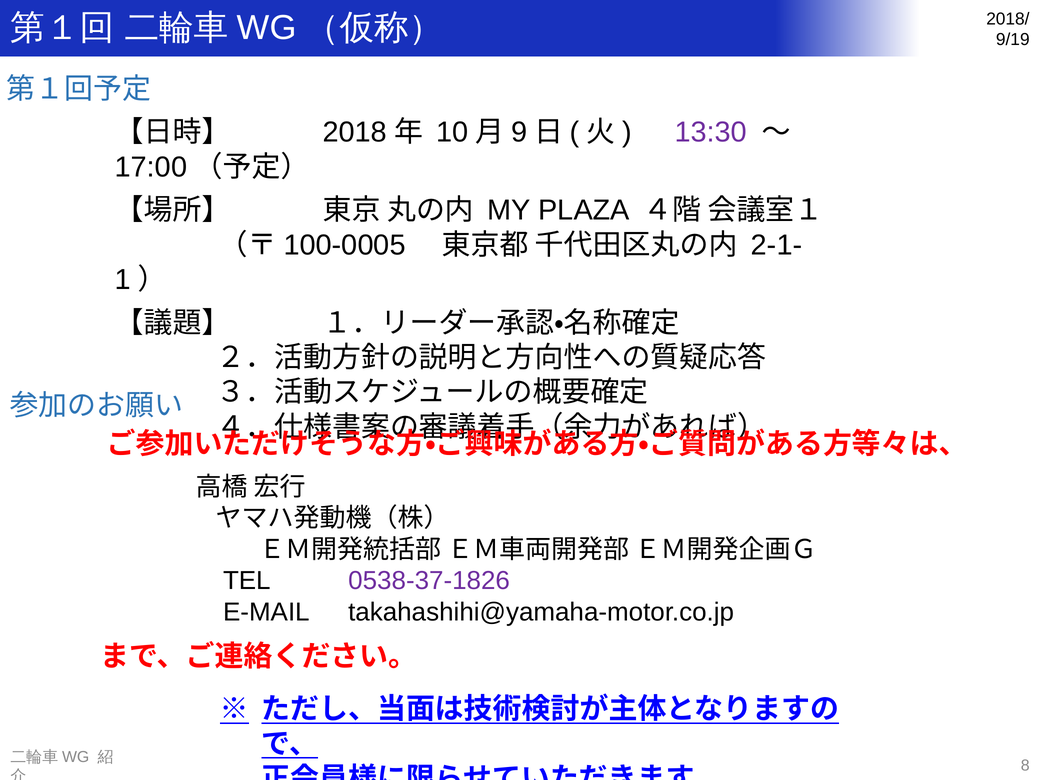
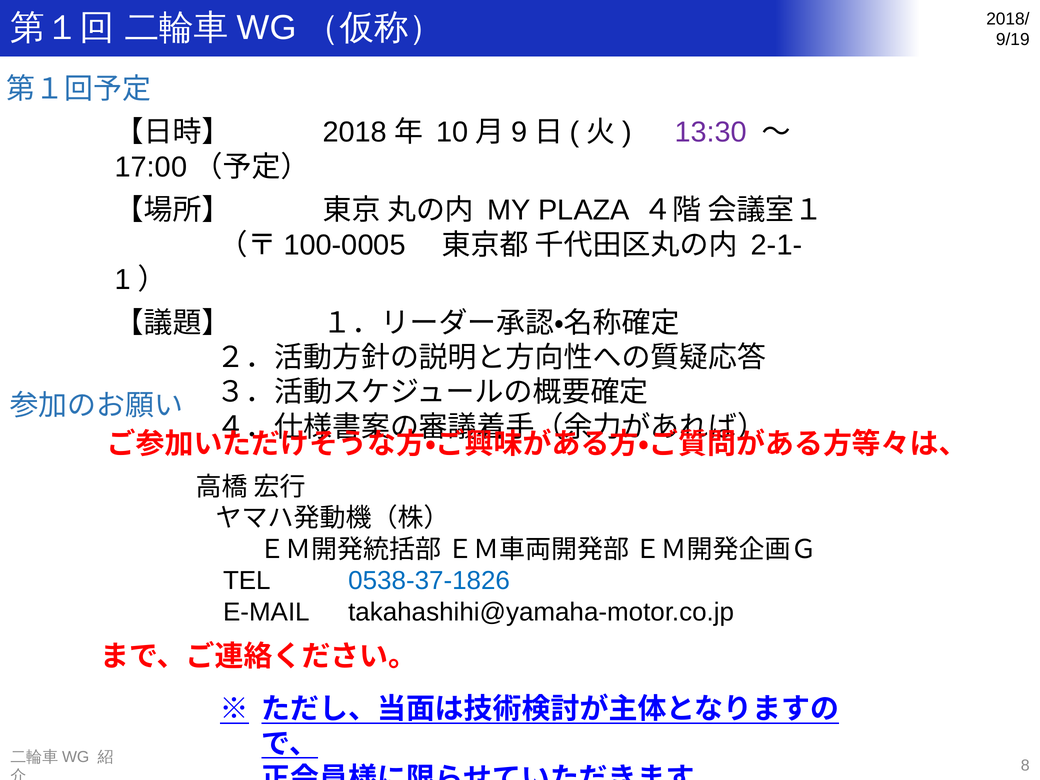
0538-37-1826 colour: purple -> blue (429, 581)
